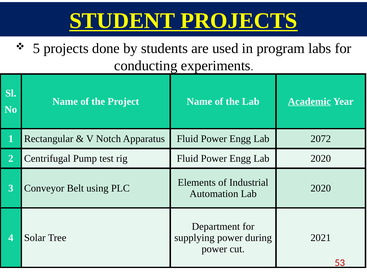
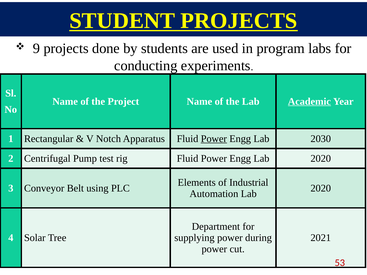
5: 5 -> 9 (36, 49)
Power underline: none -> present (214, 139)
2072: 2072 -> 2030 (321, 139)
